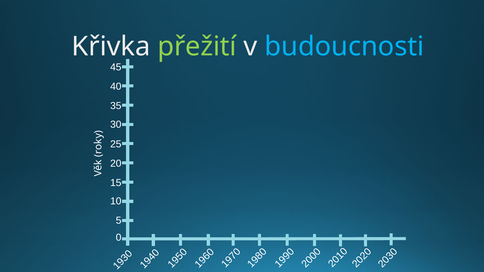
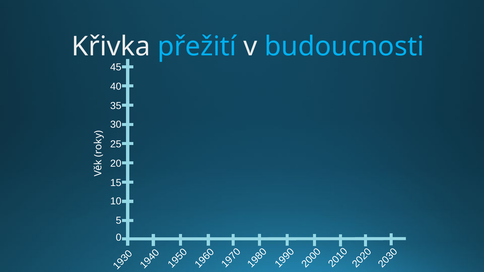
přežití colour: light green -> light blue (197, 47)
